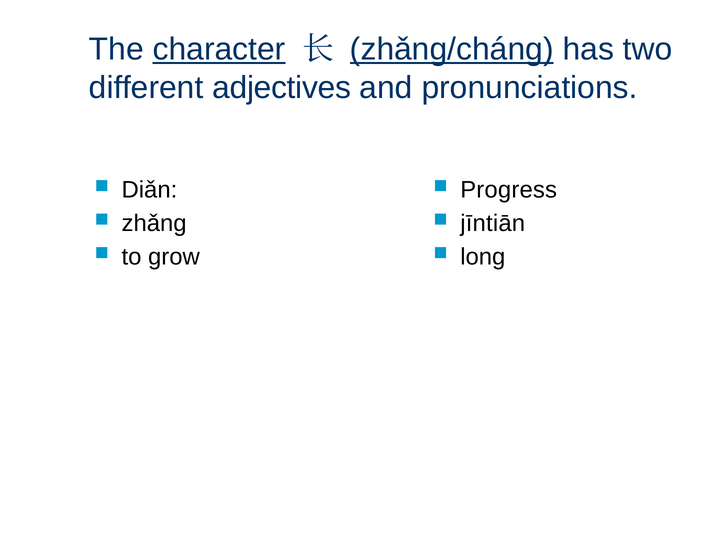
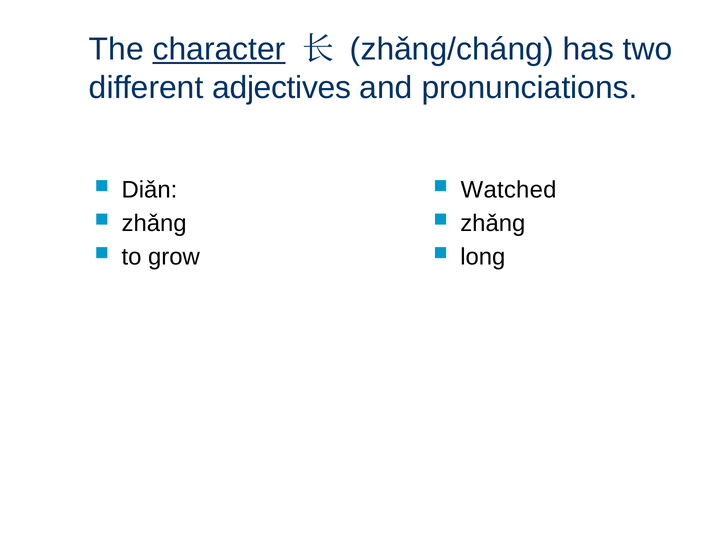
zhǎng/cháng underline: present -> none (452, 49)
Progress: Progress -> Watched (509, 190)
jīntiān: jīntiān -> zhǎng (493, 224)
